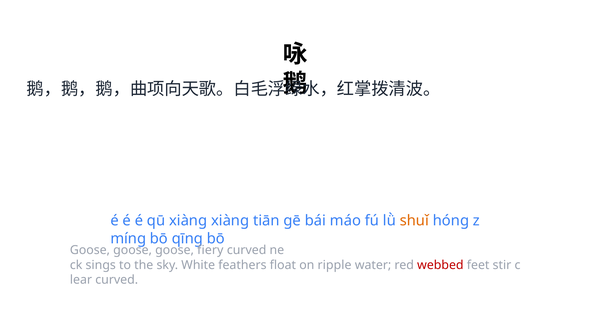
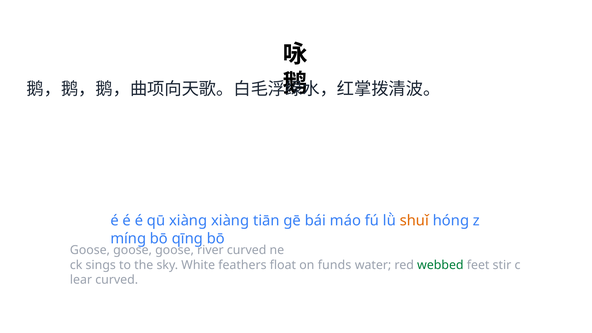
fiery: fiery -> river (210, 250)
ripple: ripple -> funds (335, 265)
webbed colour: red -> green (440, 265)
